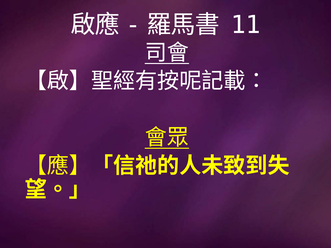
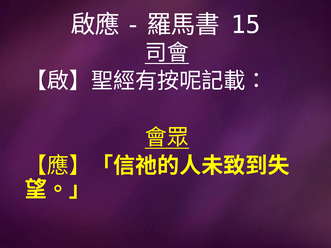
11: 11 -> 15 (246, 25)
